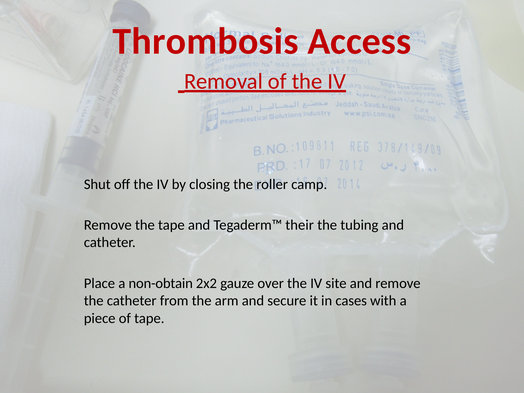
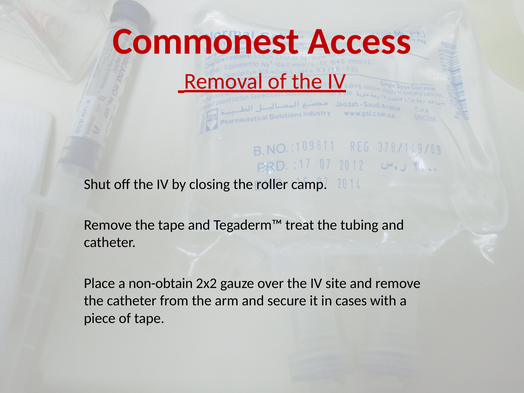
Thrombosis: Thrombosis -> Commonest (206, 41)
their: their -> treat (300, 225)
